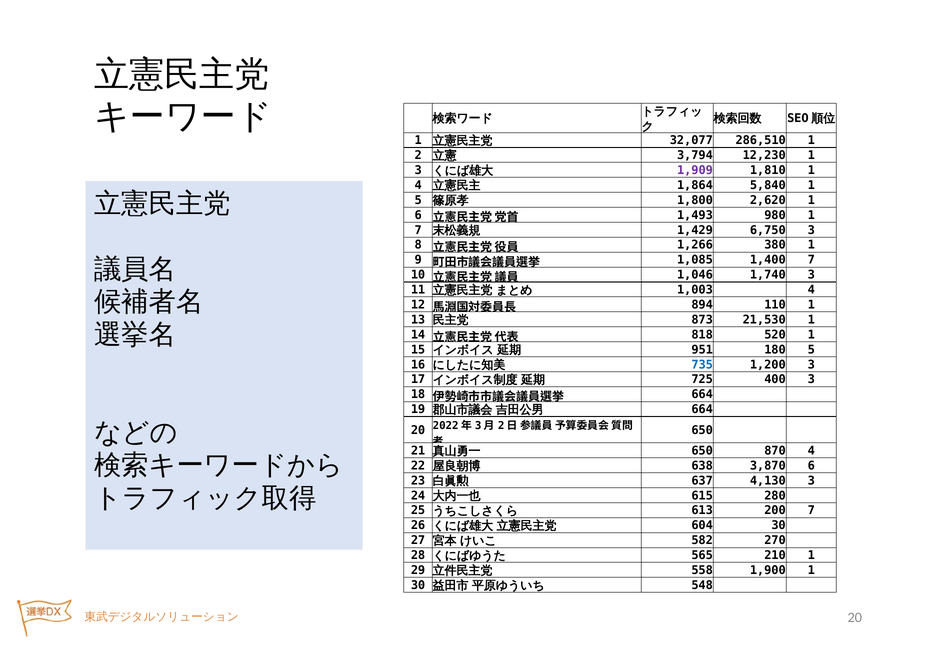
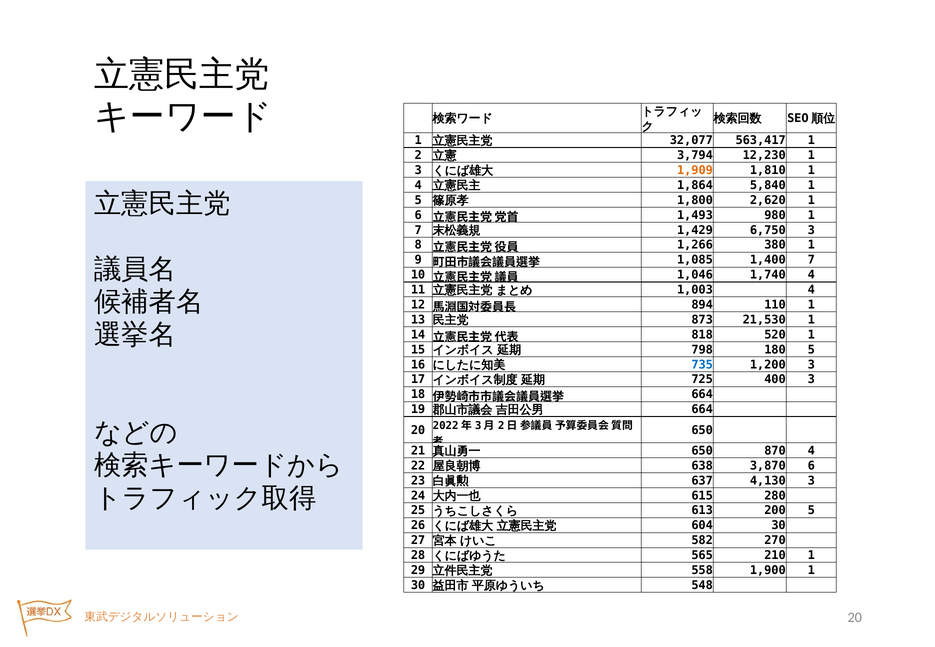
286,510: 286,510 -> 563,417 (761, 140)
1,909 colour: purple -> orange (695, 170)
1,740 3: 3 -> 4 (811, 275)
951: 951 -> 798 (702, 350)
200 7: 7 -> 5 (811, 511)
